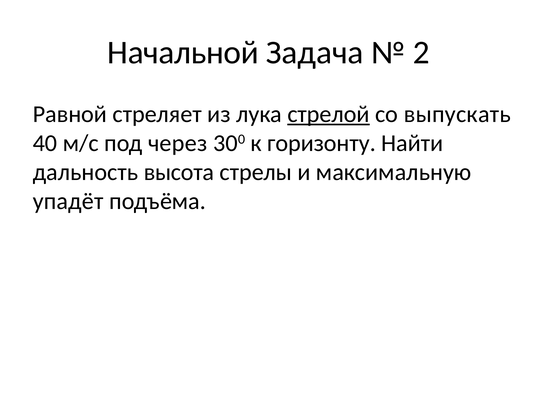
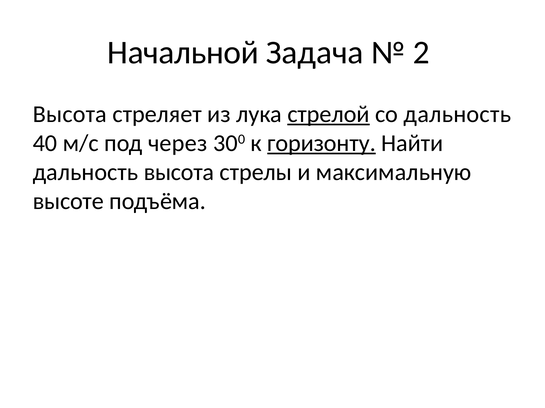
Равной: Равной -> Высота (70, 114)
со выпускать: выпускать -> дальность (457, 114)
горизонту underline: none -> present (321, 143)
упадёт: упадёт -> высоте (68, 202)
